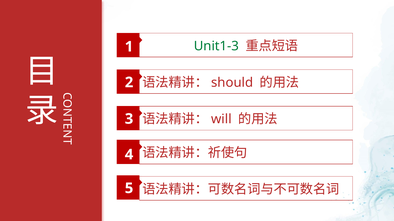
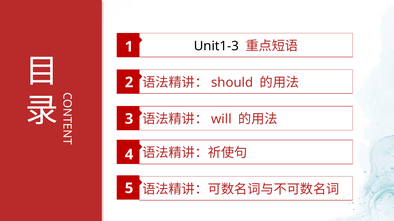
Unit1-3 colour: green -> black (216, 46)
